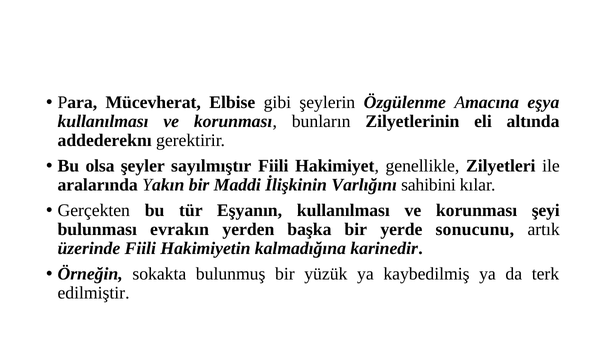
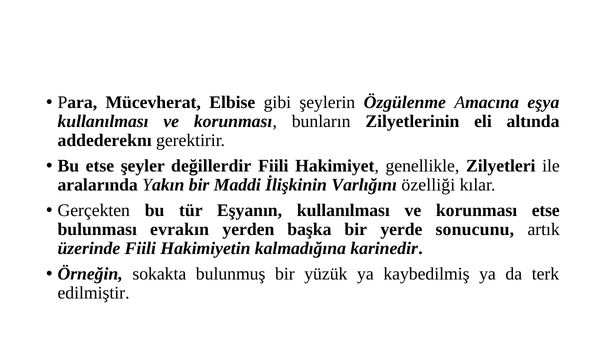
Bu olsa: olsa -> etse (100, 166)
sayılmıştır: sayılmıştır -> değillerdir (211, 166)
sahibini: sahibini -> özelliği (428, 185)
korunması şeyi: şeyi -> etse (546, 210)
